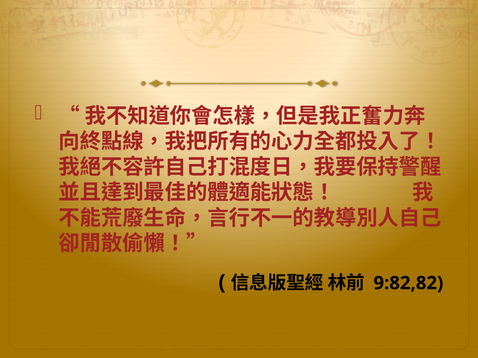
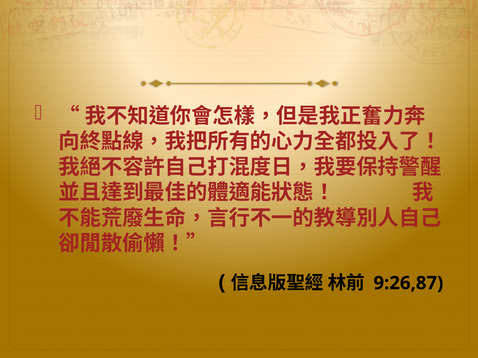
9:82,82: 9:82,82 -> 9:26,87 (408, 284)
